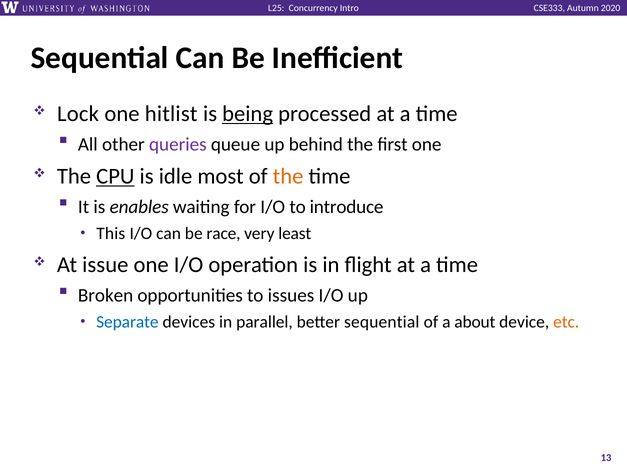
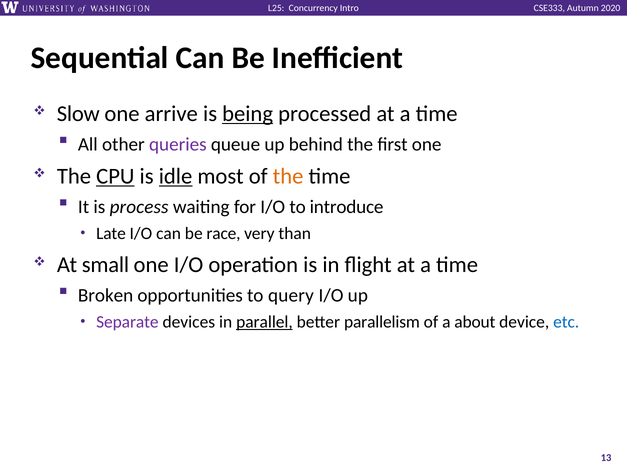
Lock: Lock -> Slow (78, 114)
hitlist: hitlist -> arrive (171, 114)
idle underline: none -> present (176, 176)
enables: enables -> process (139, 207)
This: This -> Late (111, 234)
least: least -> than (295, 234)
issue: issue -> small (105, 265)
issues: issues -> query (291, 295)
Separate colour: blue -> purple (127, 322)
parallel underline: none -> present (264, 322)
better sequential: sequential -> parallelism (382, 322)
etc colour: orange -> blue (566, 322)
